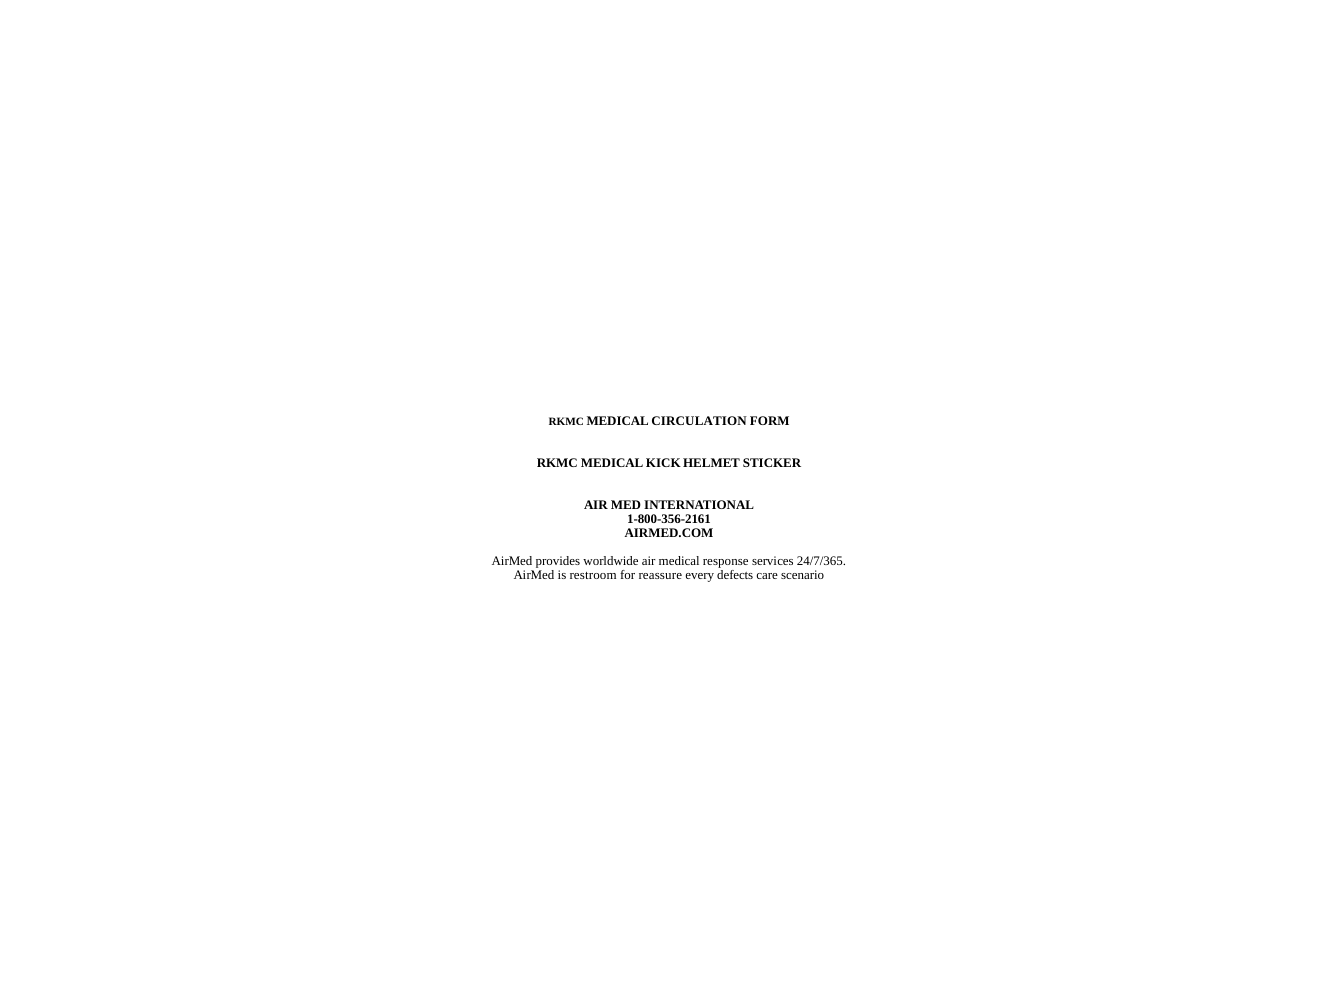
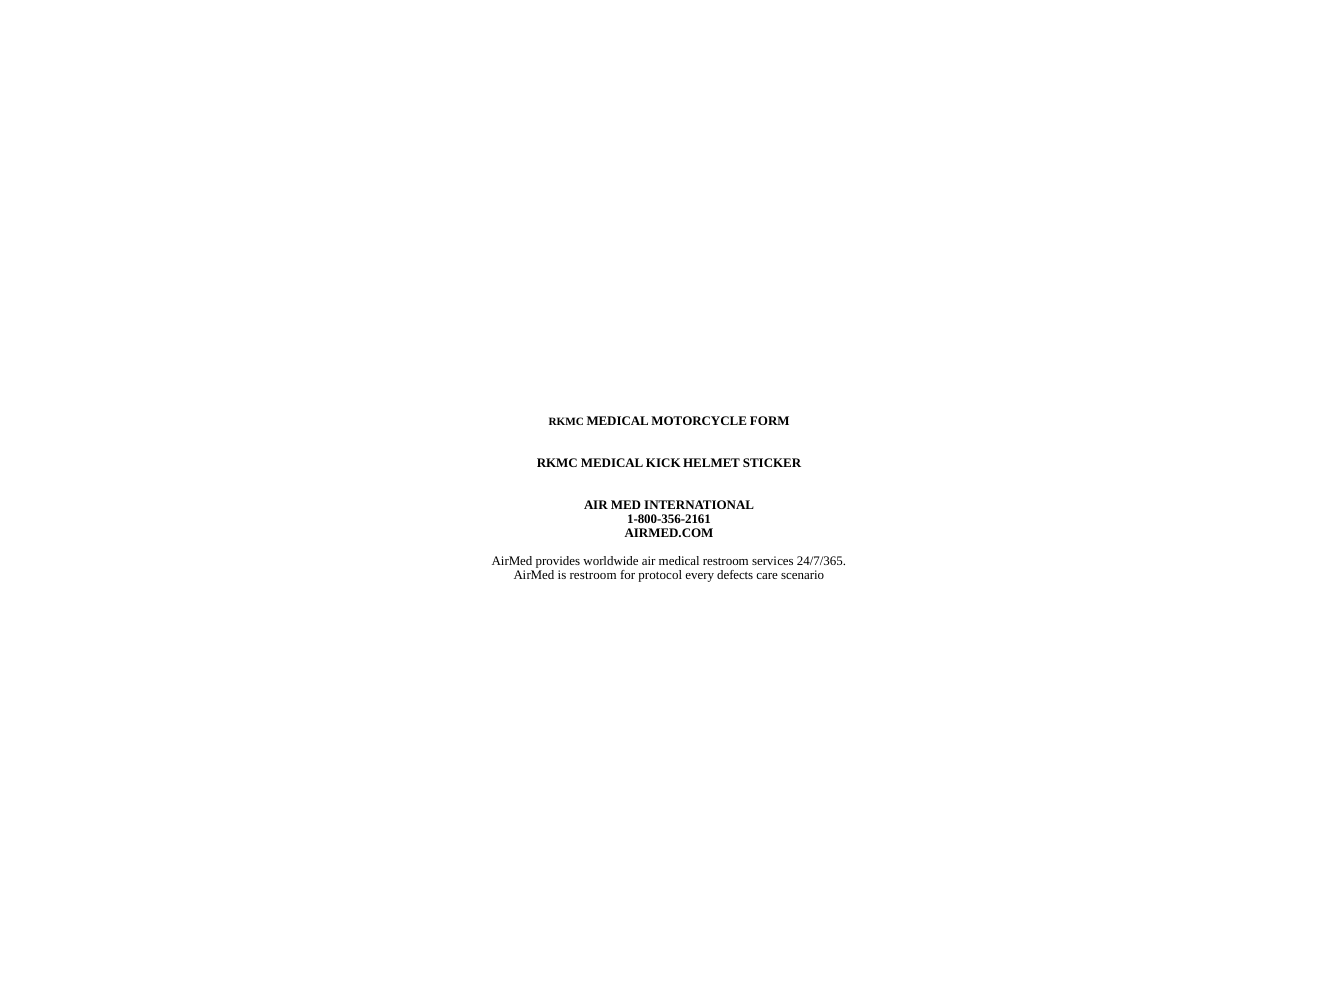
CIRCULATION: CIRCULATION -> MOTORCYCLE (699, 422)
medical response: response -> restroom (726, 562)
reassure: reassure -> protocol (660, 576)
